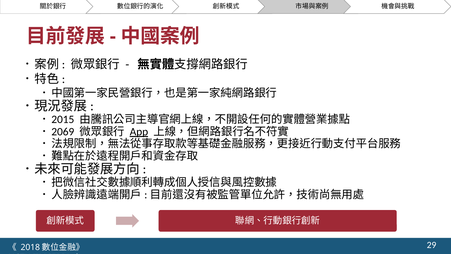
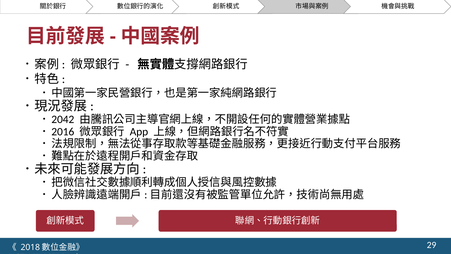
2015: 2015 -> 2042 (63, 119)
2069: 2069 -> 2016 (63, 131)
App underline: present -> none (139, 131)
